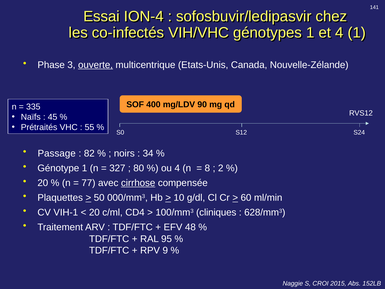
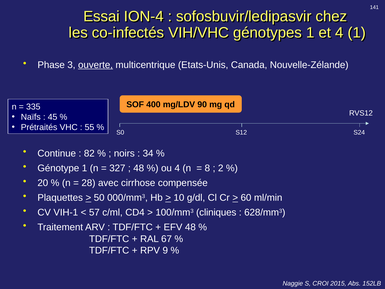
Passage: Passage -> Continue (57, 153)
80: 80 -> 48 (139, 168)
77: 77 -> 28 (88, 183)
cirrhose underline: present -> none (138, 183)
20: 20 -> 57 (94, 212)
95: 95 -> 67 (167, 239)
